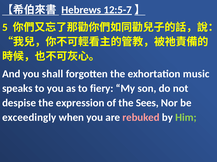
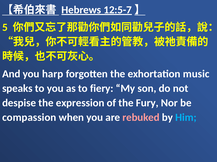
shall: shall -> harp (53, 74)
Sees: Sees -> Fury (147, 103)
exceedingly: exceedingly -> compassion (29, 118)
Him colour: light green -> light blue (186, 118)
